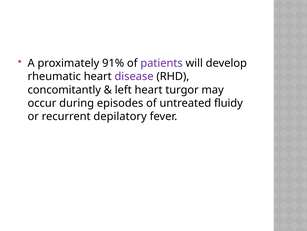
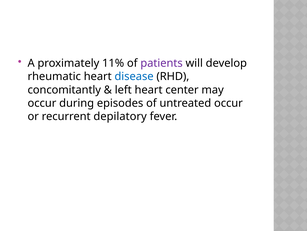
91%: 91% -> 11% (113, 63)
disease colour: purple -> blue (134, 76)
turgor: turgor -> center (182, 90)
untreated fluidy: fluidy -> occur (228, 103)
